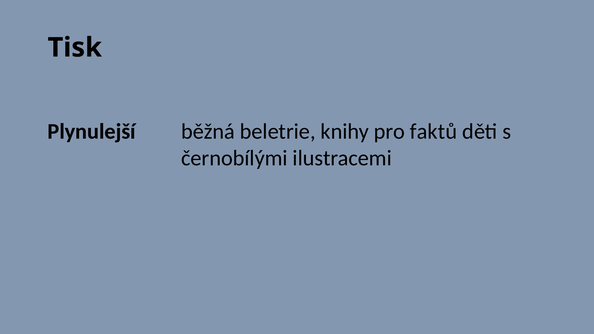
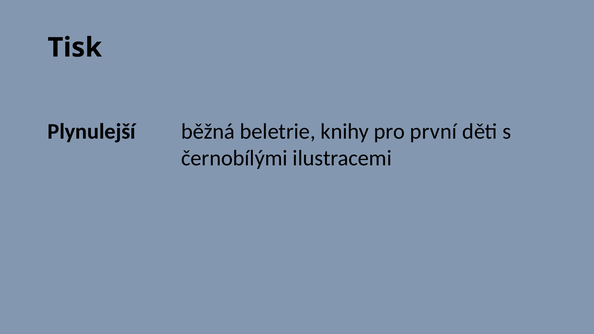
faktů: faktů -> první (433, 132)
